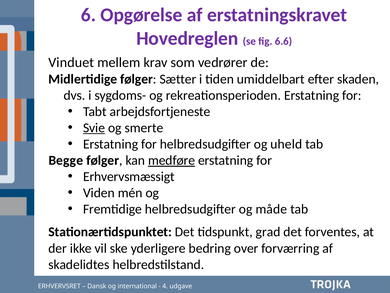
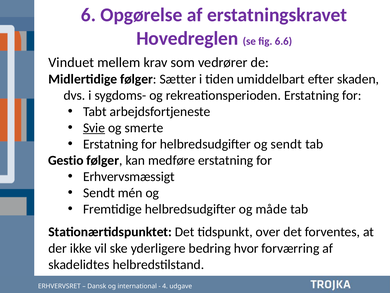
og uheld: uheld -> sendt (286, 144)
Begge: Begge -> Gestio (66, 160)
medføre underline: present -> none (172, 160)
Viden: Viden -> Sendt (99, 193)
grad: grad -> over (268, 232)
over: over -> hvor (246, 248)
